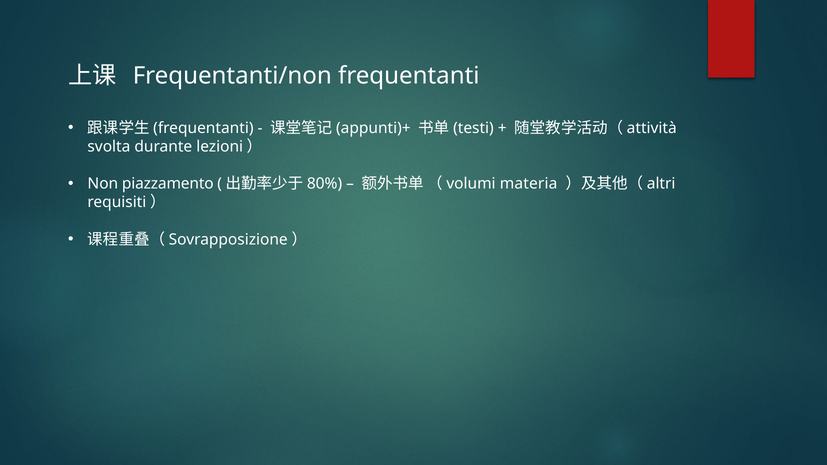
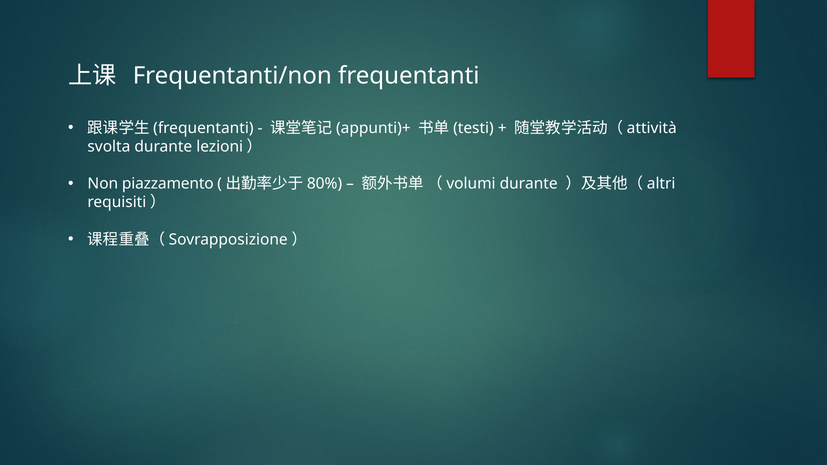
（volumi materia: materia -> durante (529, 184)
